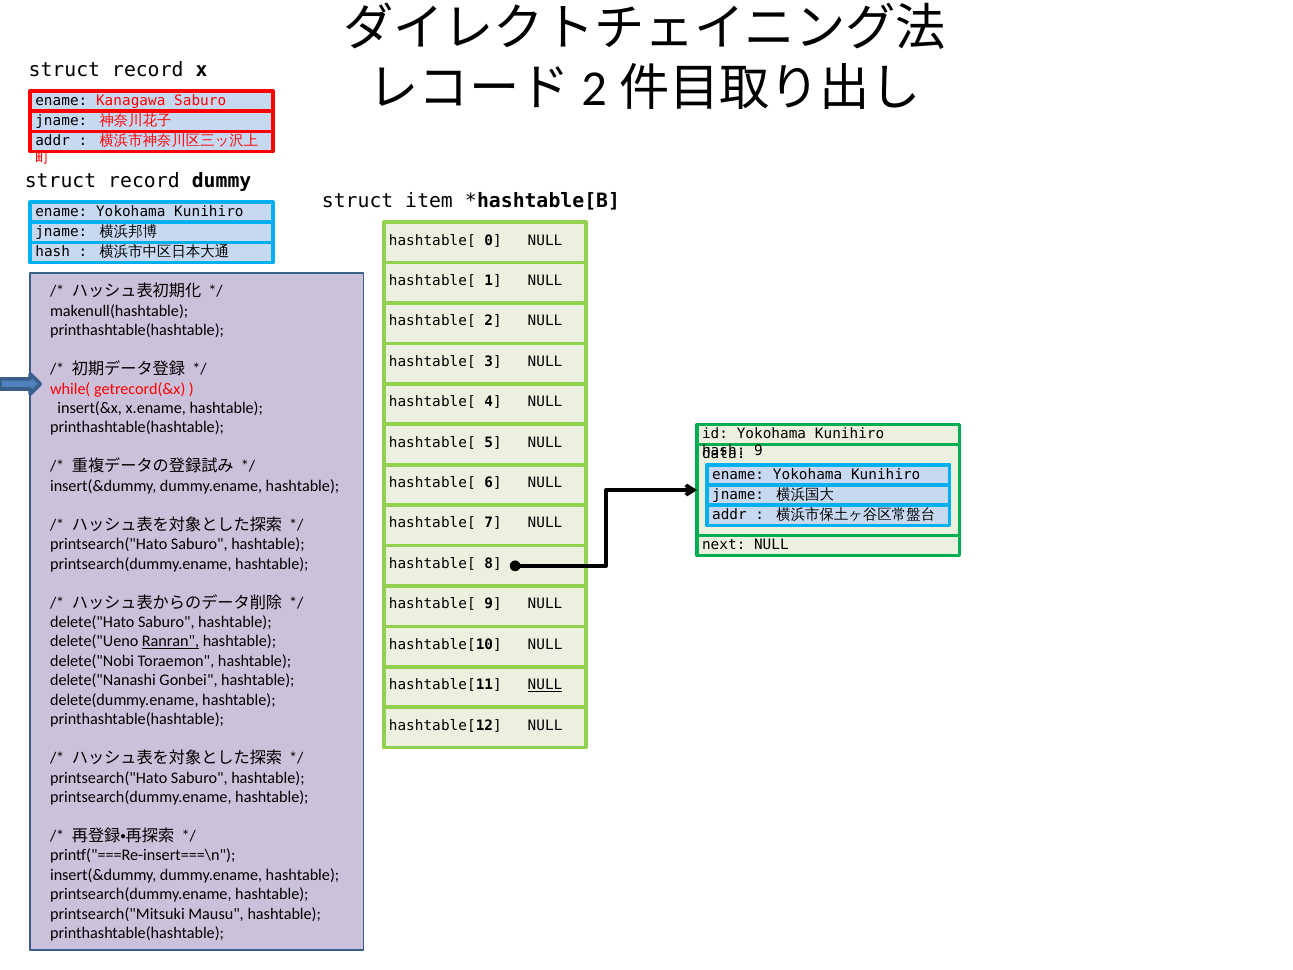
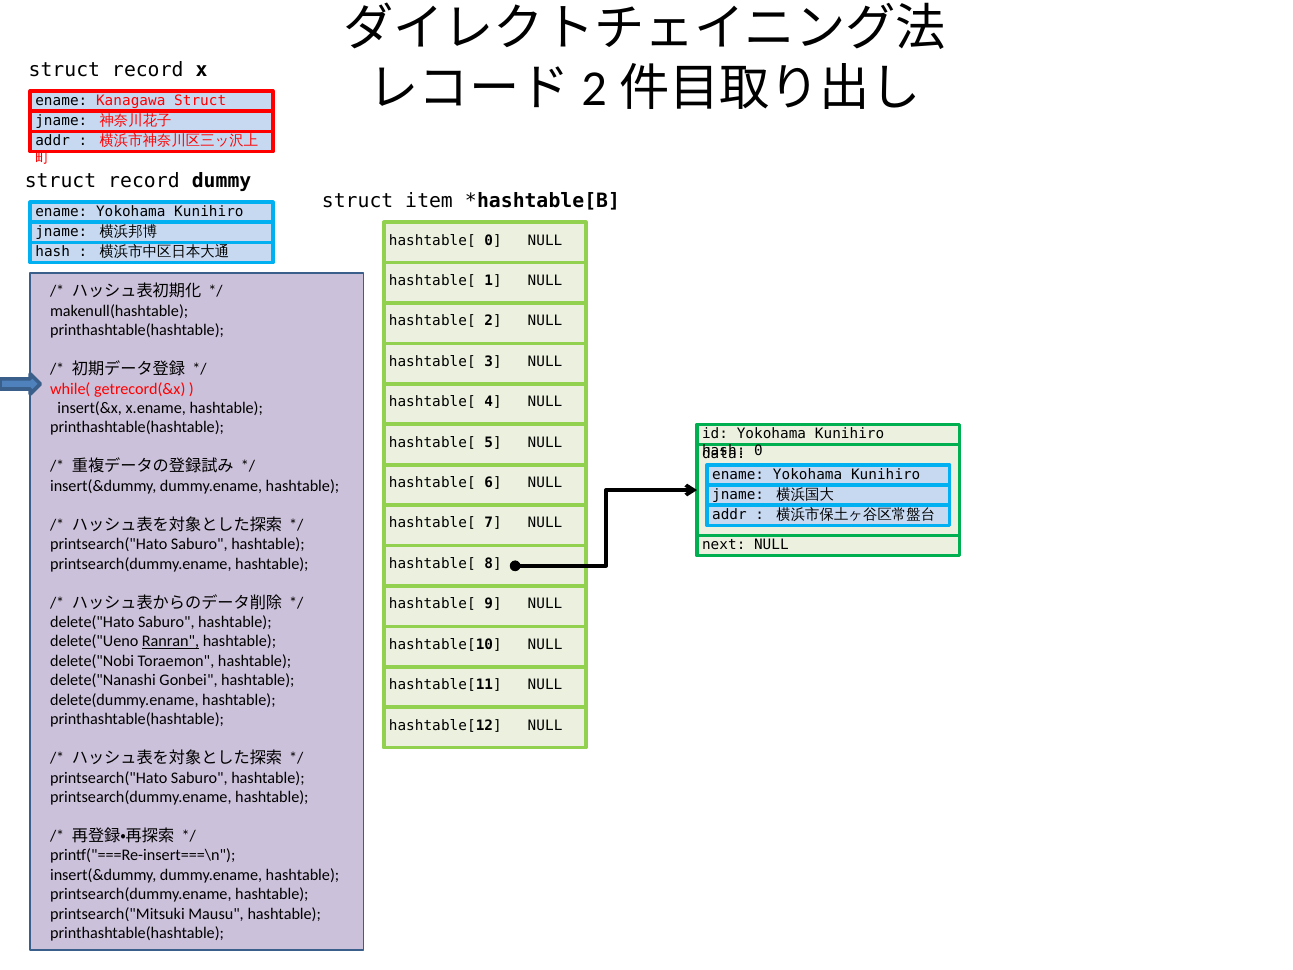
Kanagawa Saburo: Saburo -> Struct (200, 101)
9: 9 -> 0 (758, 451)
NULL underline: present -> none (545, 685)
